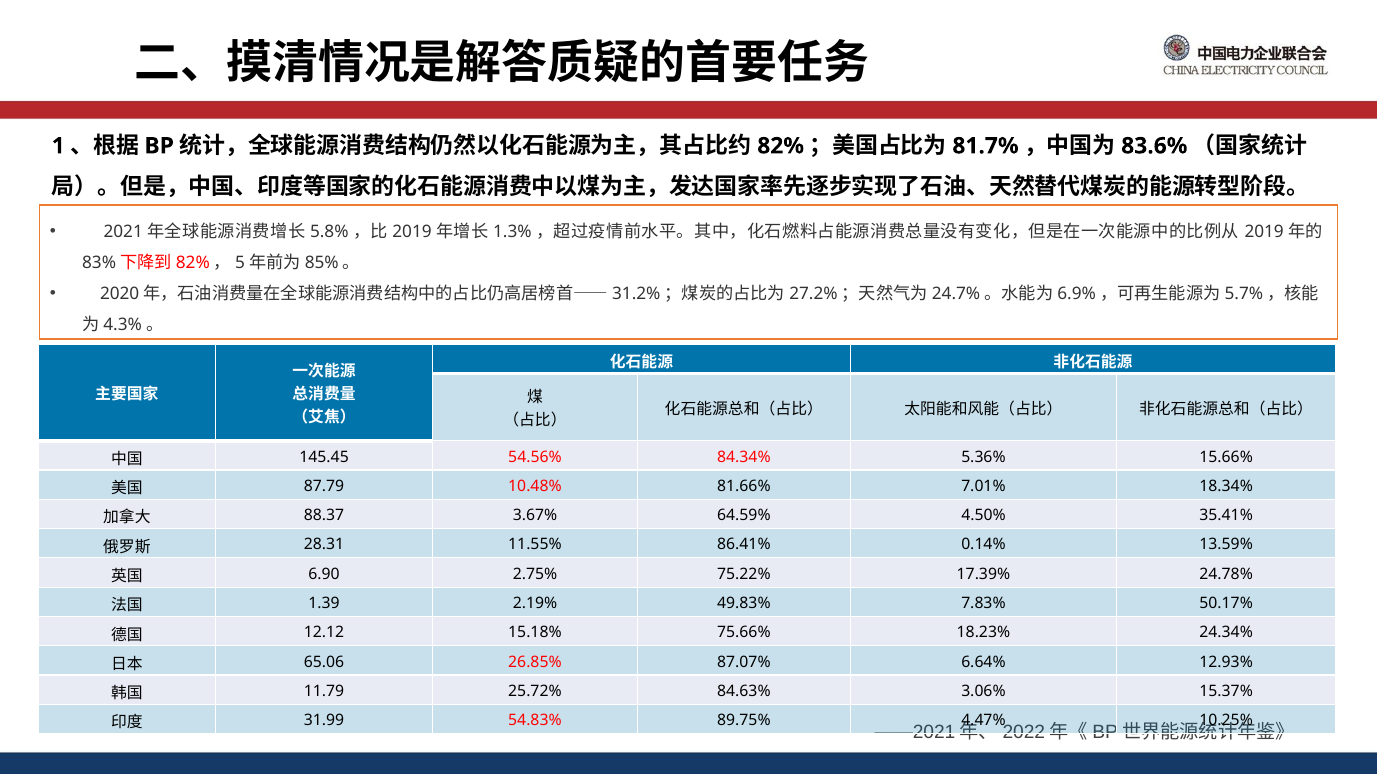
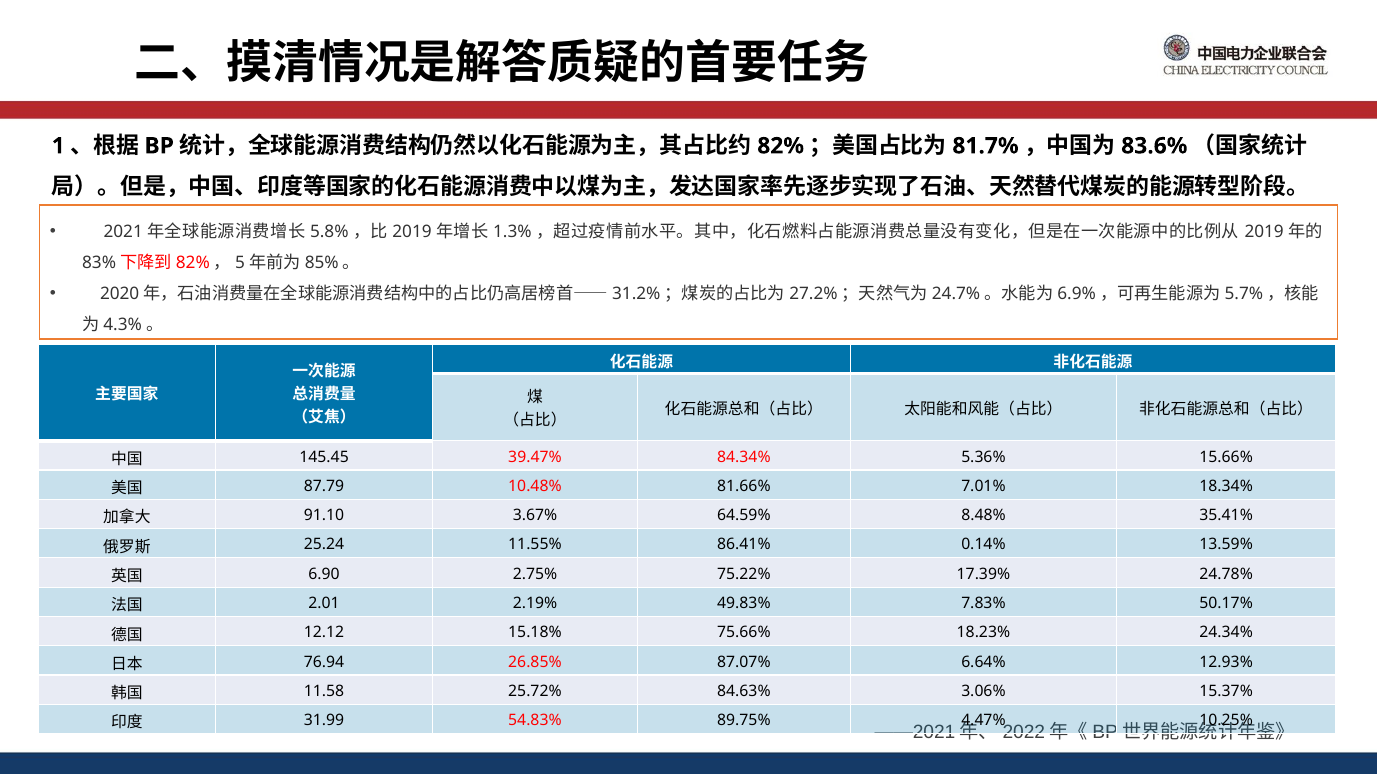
54.56%: 54.56% -> 39.47% (535, 457)
88.37: 88.37 -> 91.10 (324, 516)
4.50%: 4.50% -> 8.48% (983, 516)
28.31: 28.31 -> 25.24 (324, 545)
1.39: 1.39 -> 2.01 (324, 604)
65.06: 65.06 -> 76.94 (324, 662)
11.79: 11.79 -> 11.58 (324, 692)
